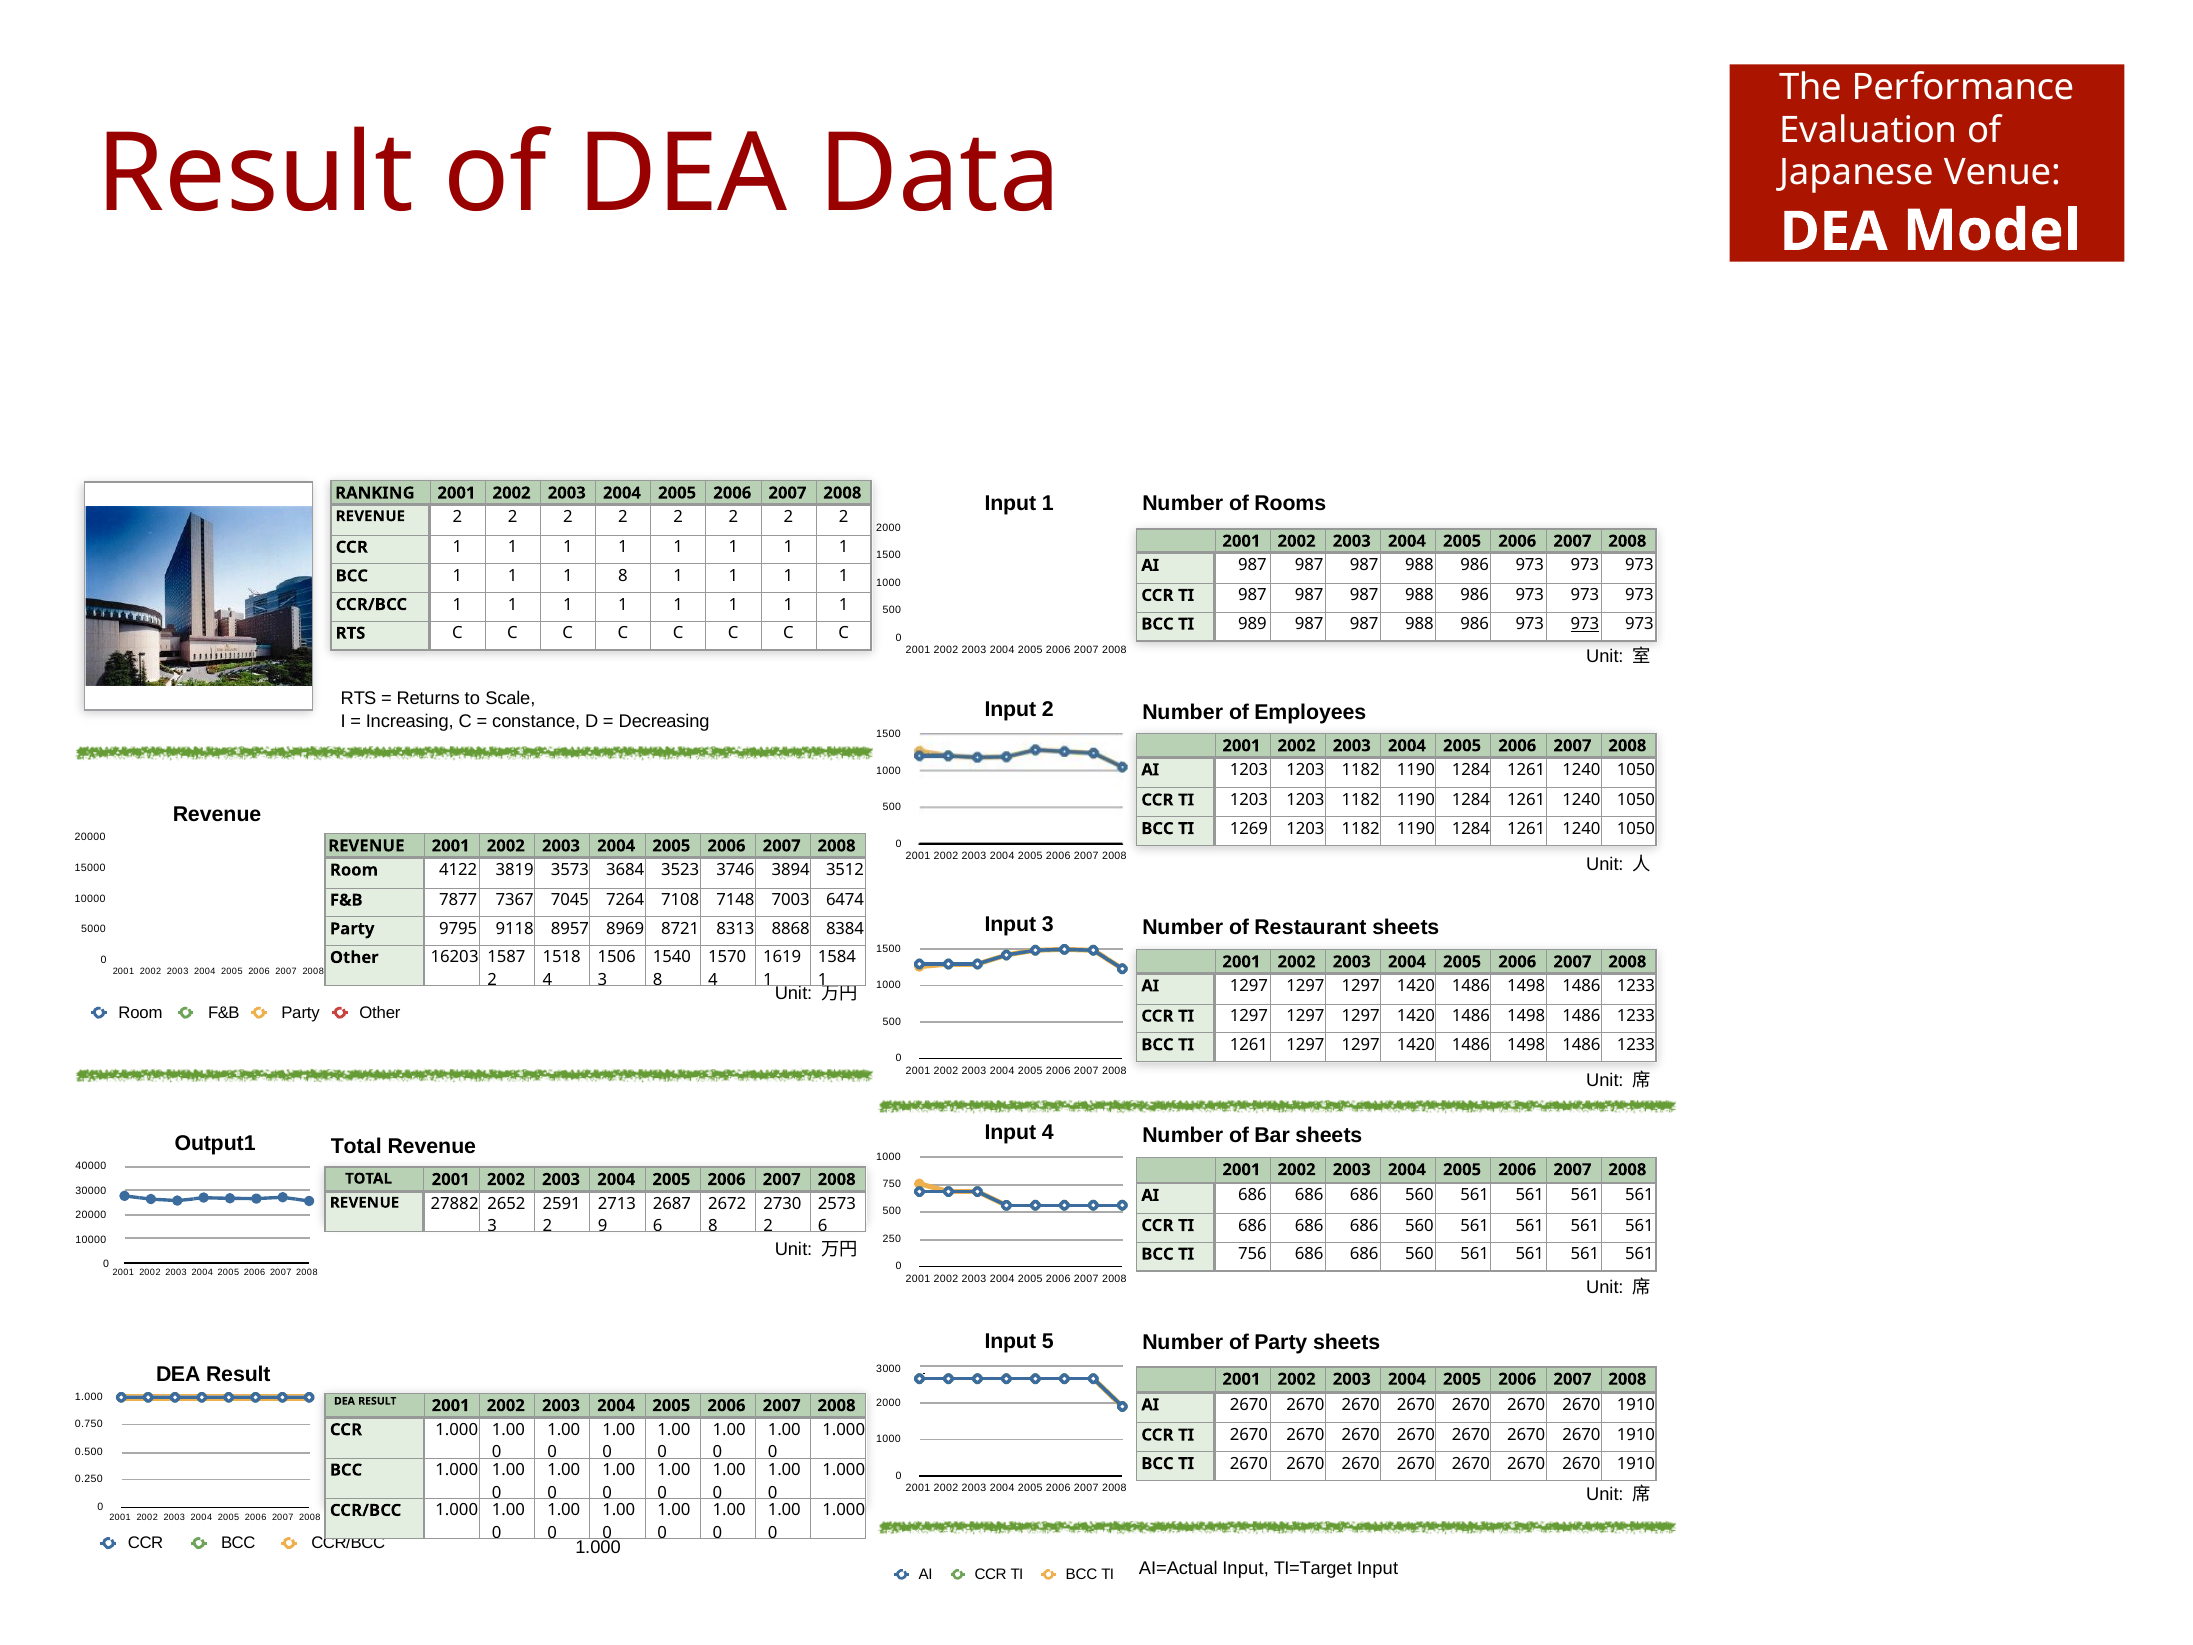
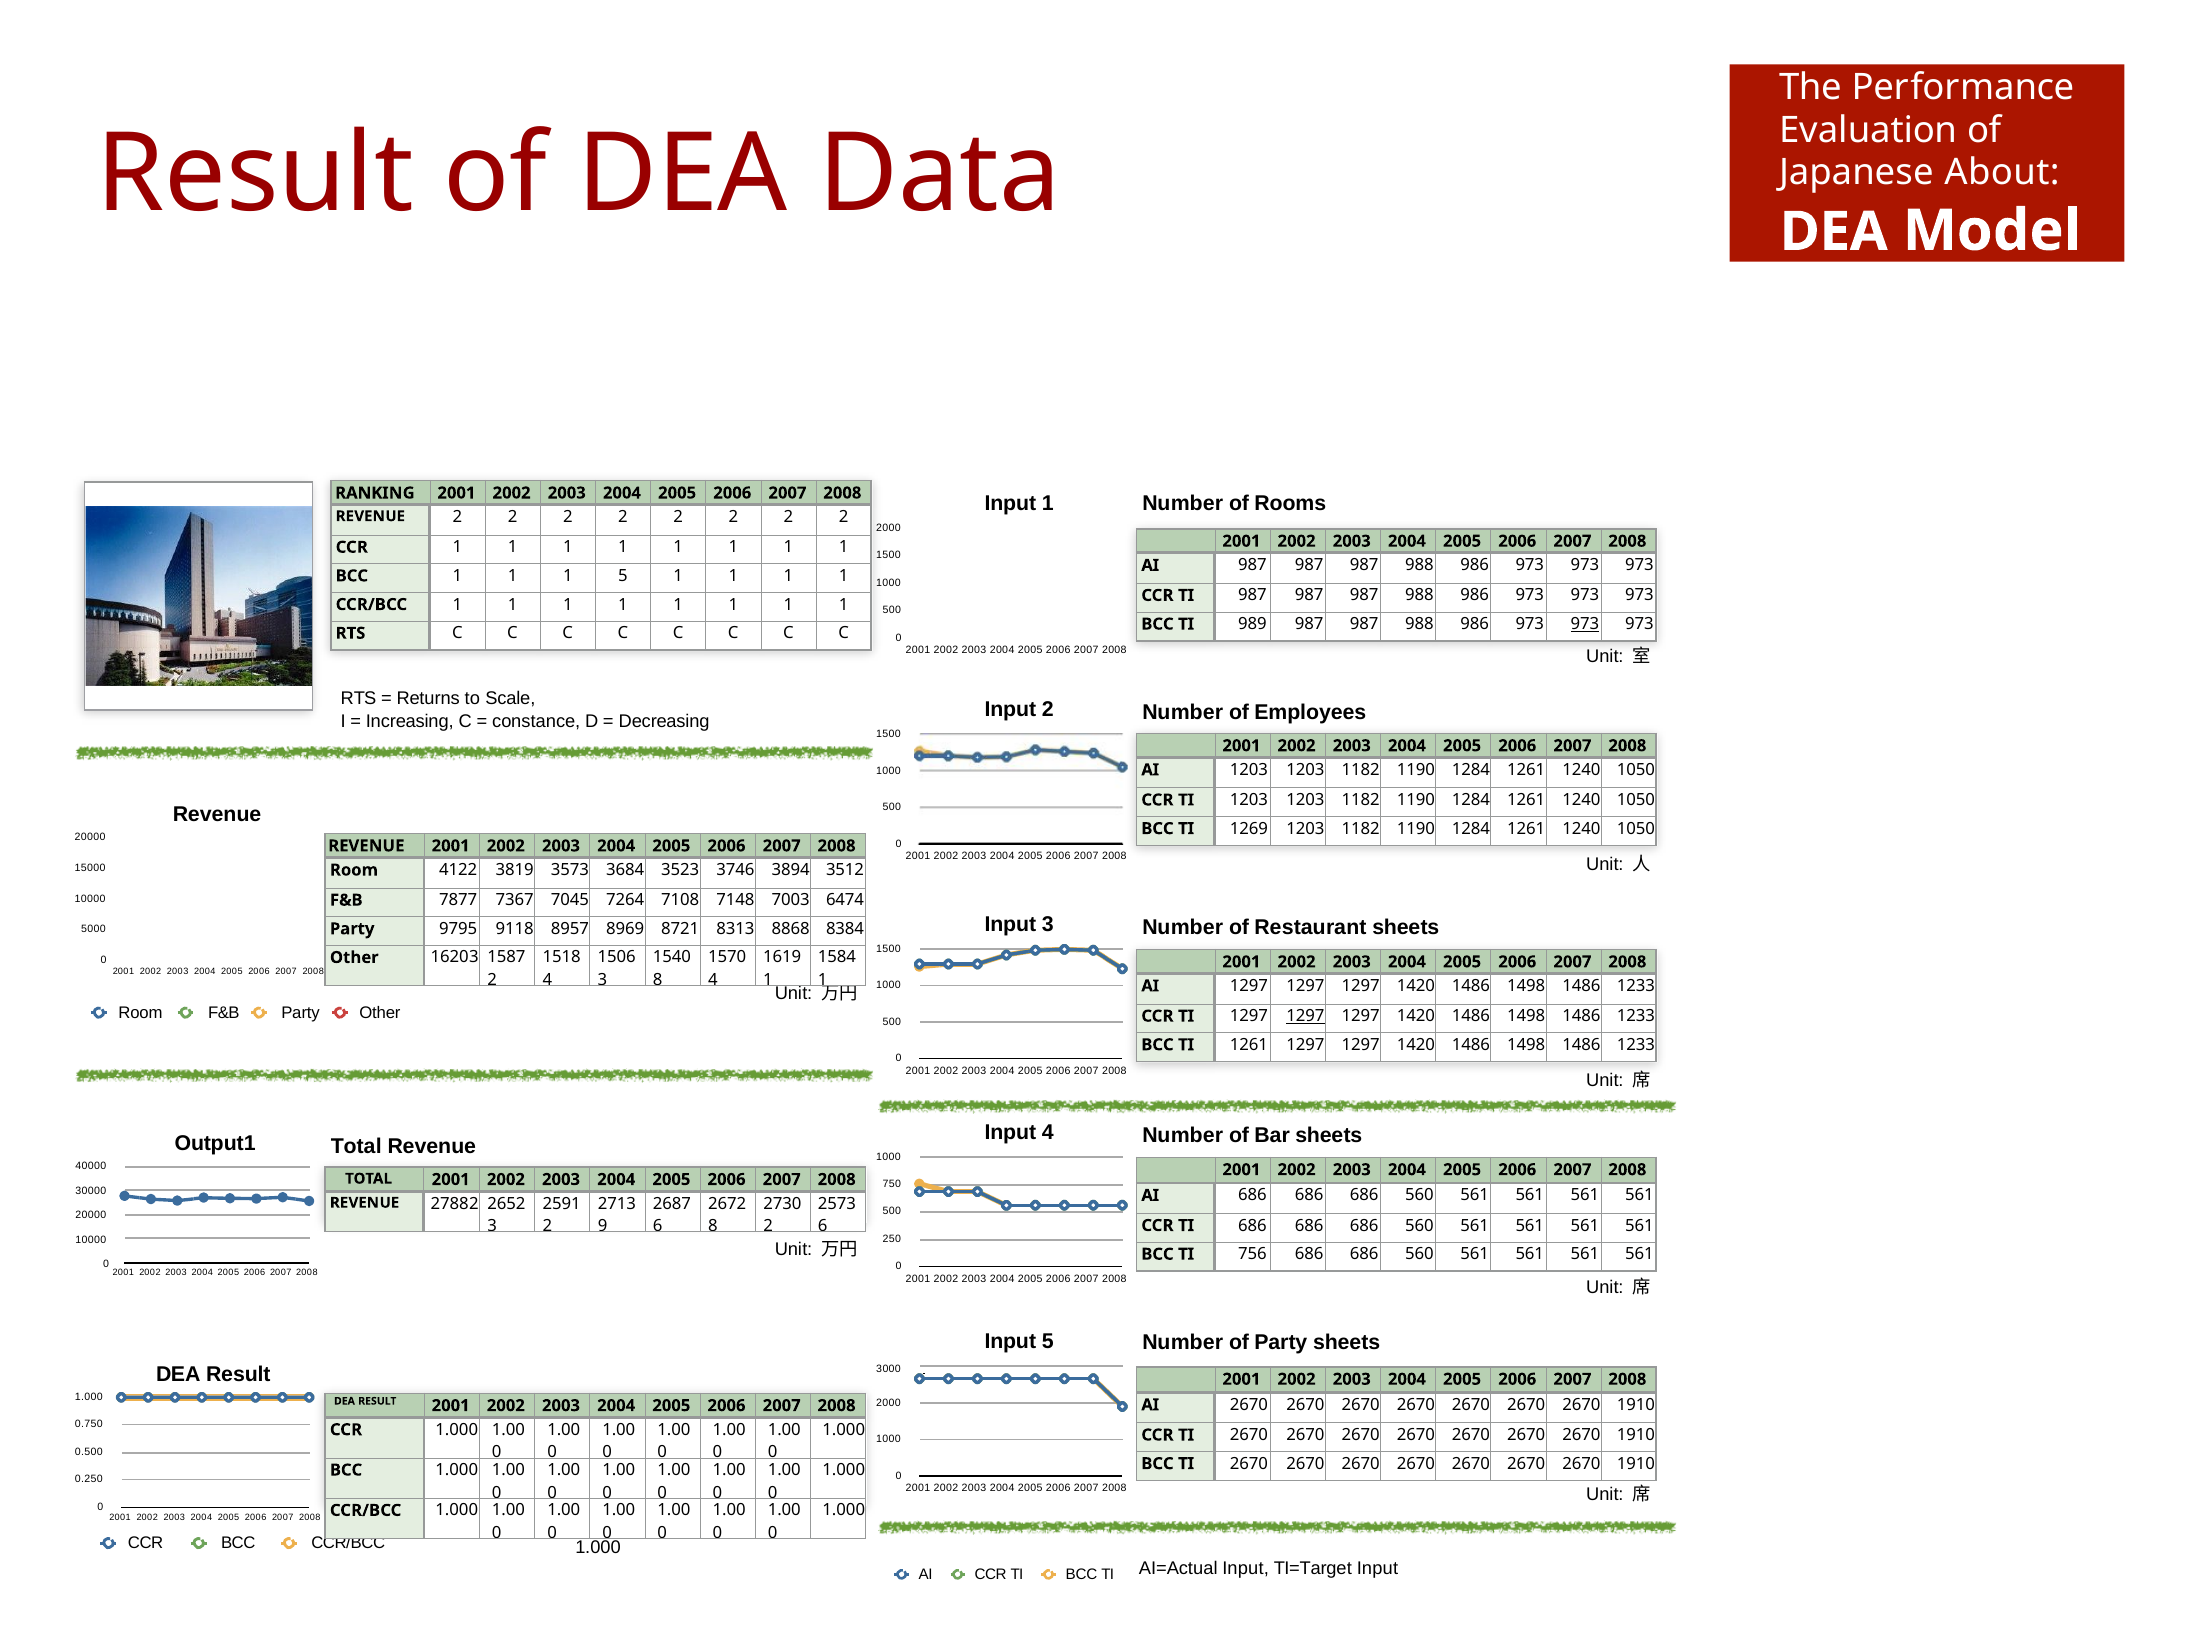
Venue: Venue -> About (2002, 173)
1 8: 8 -> 5 (623, 576)
1297 underline: none -> present (1306, 1016)
